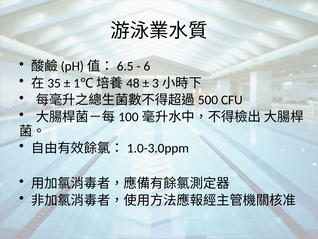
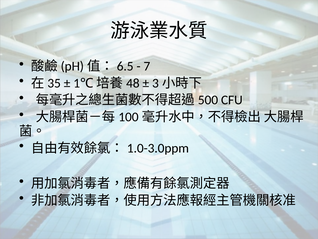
6: 6 -> 7 (147, 66)
